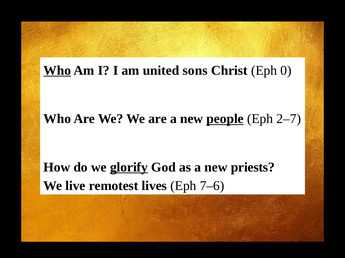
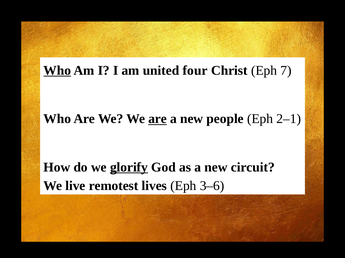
sons: sons -> four (195, 71)
0: 0 -> 7 (286, 71)
are underline: none -> present (158, 119)
people underline: present -> none (225, 119)
2–7: 2–7 -> 2–1 (289, 119)
priests: priests -> circuit (253, 168)
7–6: 7–6 -> 3–6 (212, 186)
